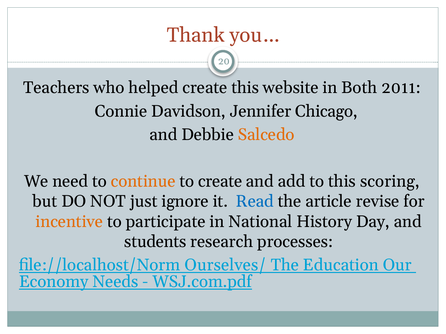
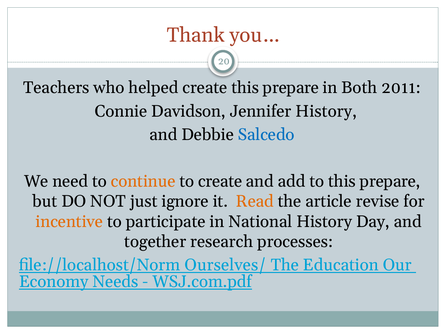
create this website: website -> prepare (291, 88)
Jennifer Chicago: Chicago -> History (326, 111)
Salcedo colour: orange -> blue (266, 135)
to this scoring: scoring -> prepare (390, 182)
Read colour: blue -> orange (255, 202)
students: students -> together (155, 242)
